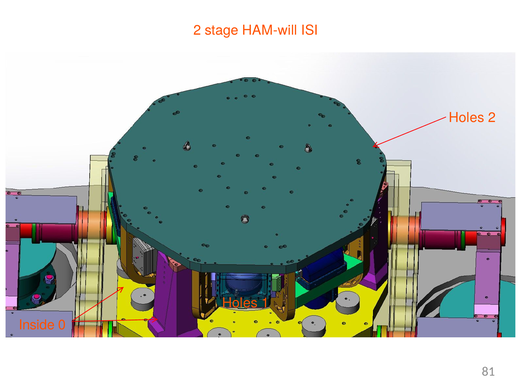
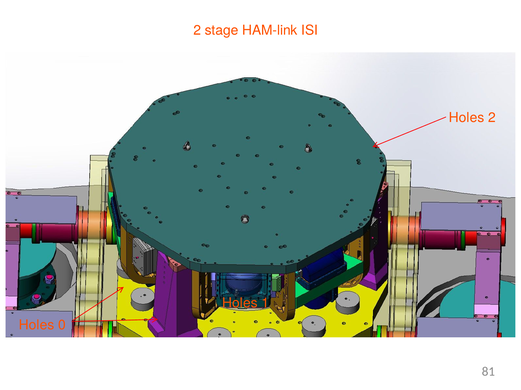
HAM-will: HAM-will -> HAM-link (270, 30)
Inside: Inside -> Holes (37, 326)
